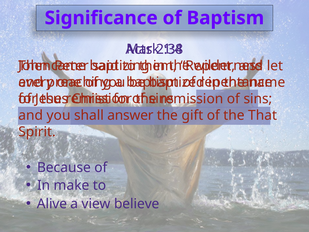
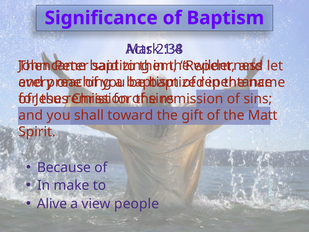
answer: answer -> toward (130, 115)
That: That -> Matt (263, 115)
believe: believe -> people (137, 204)
